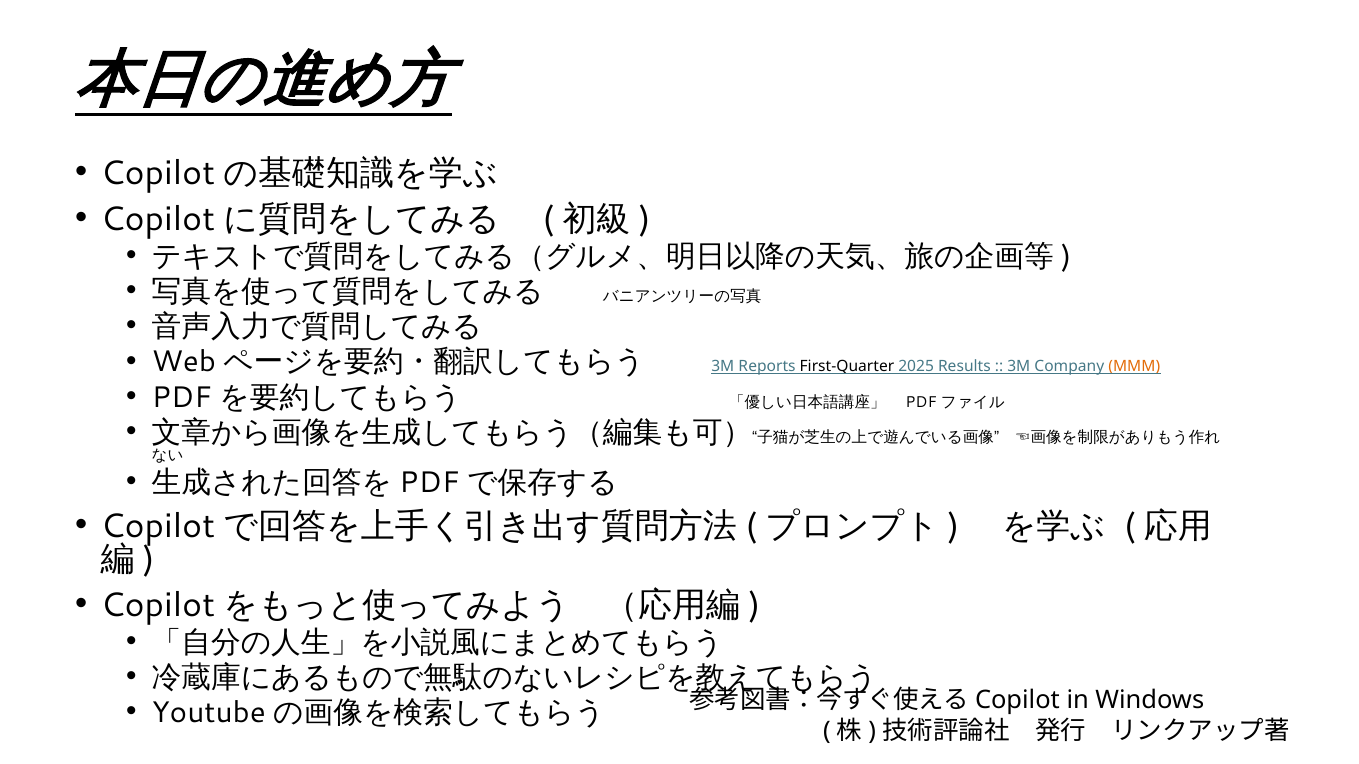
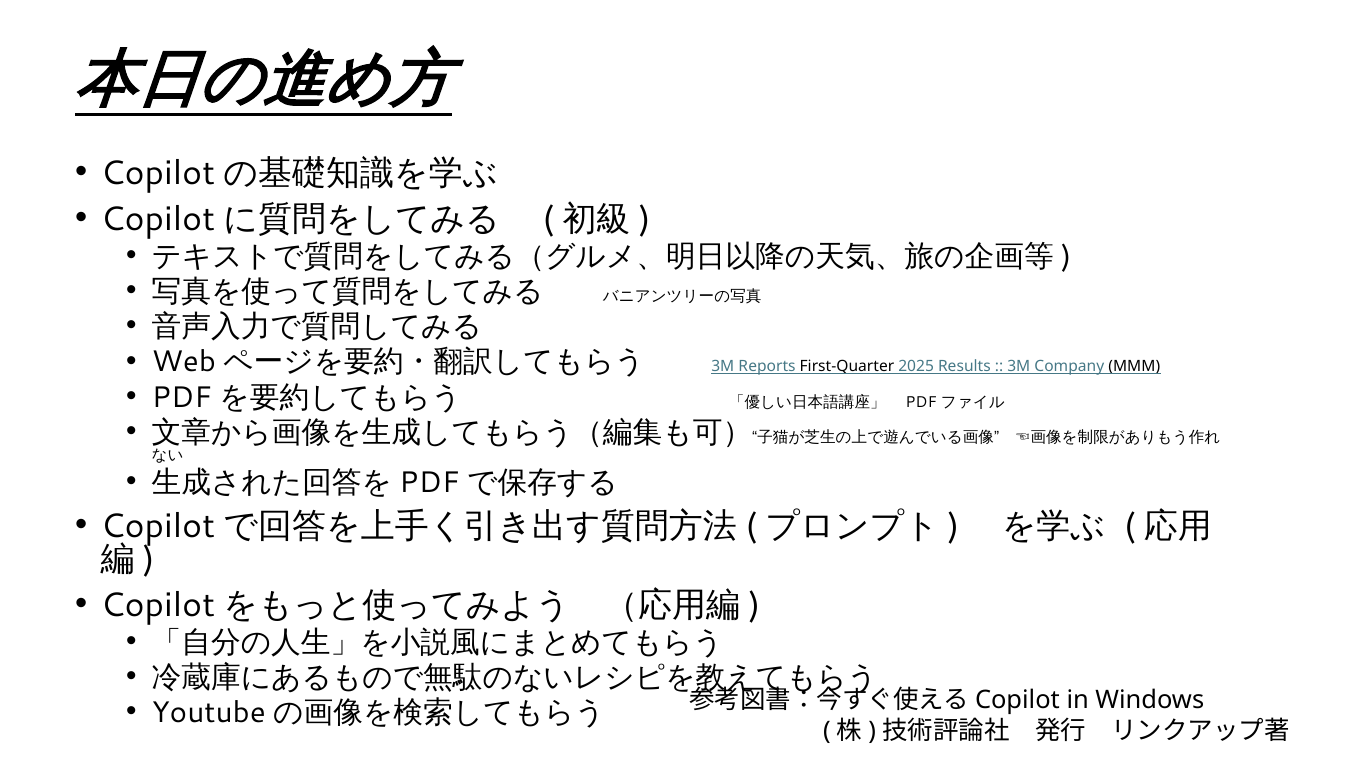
MMM colour: orange -> black (1134, 367)
